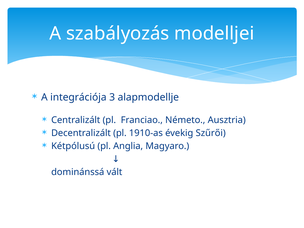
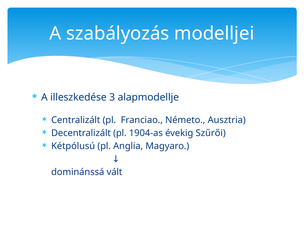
integrációja: integrációja -> illeszkedése (78, 97)
1910-as: 1910-as -> 1904-as (146, 133)
